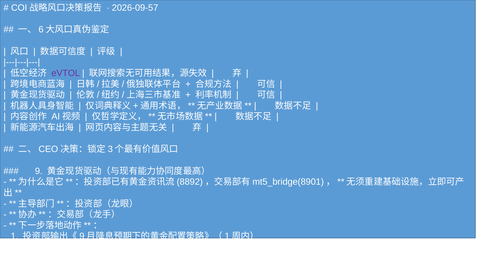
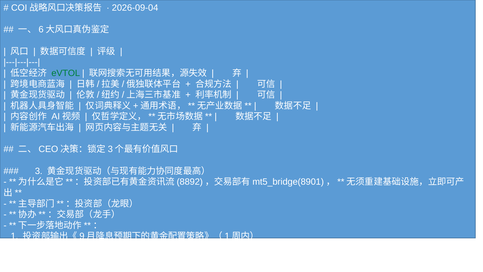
2026-09-57: 2026-09-57 -> 2026-09-04 (135, 8)
eVTOL colour: purple -> green (66, 73)
9: 9 -> 3 (39, 171)
